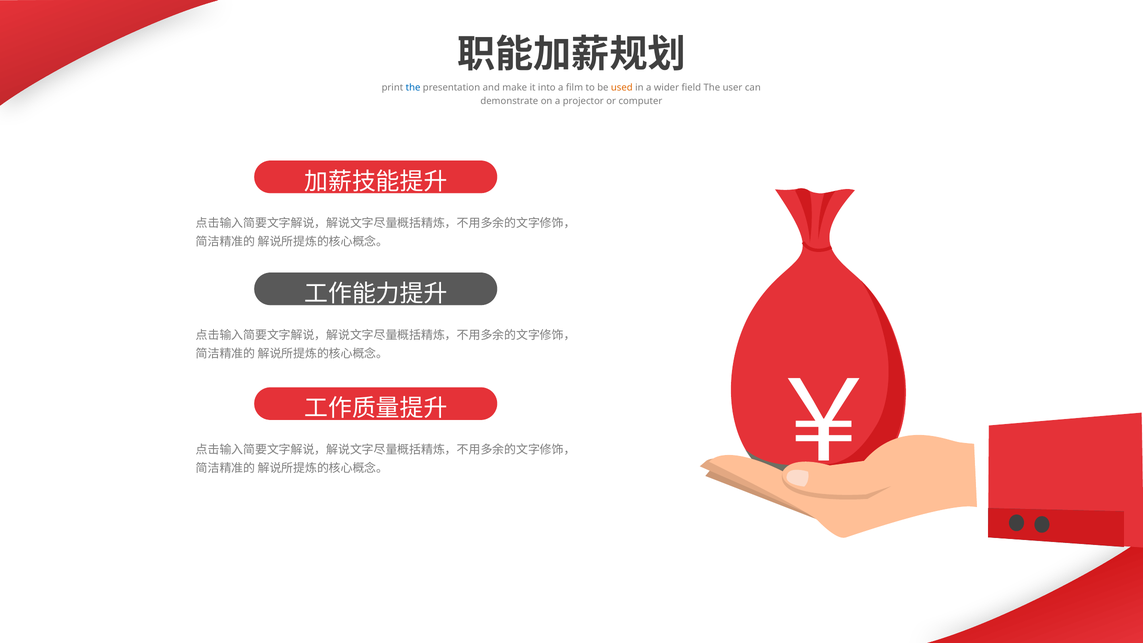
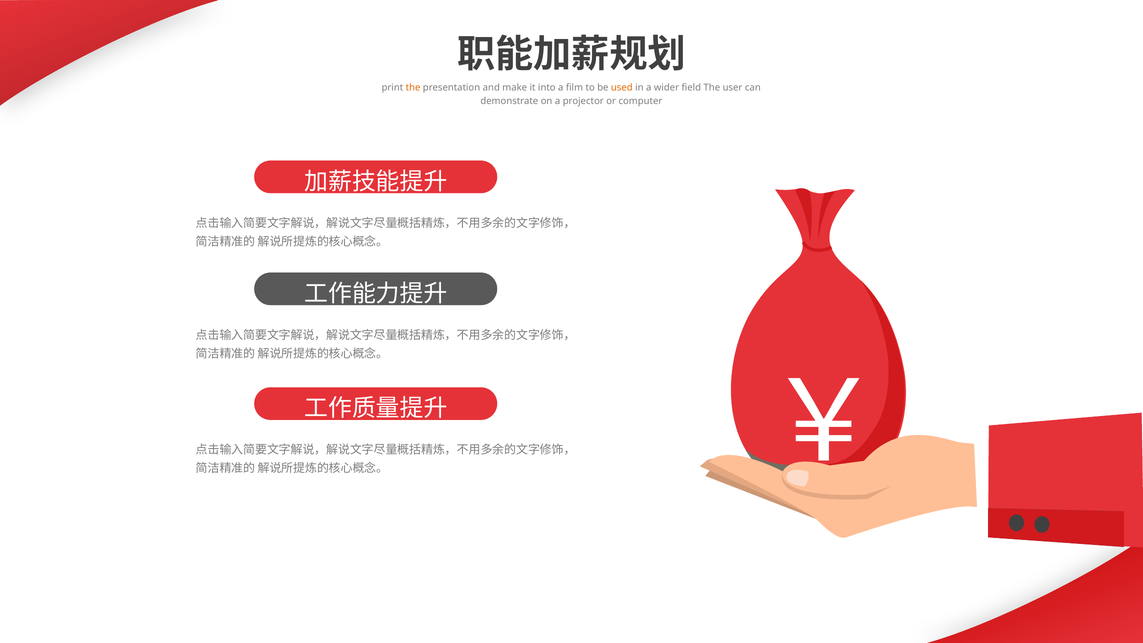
the colour: blue -> orange (413, 88)
